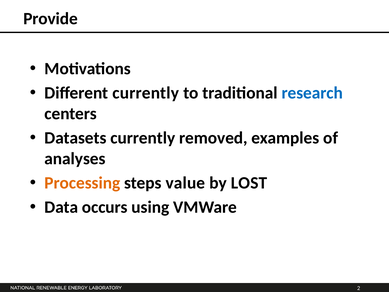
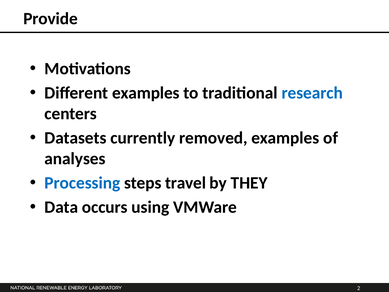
Different currently: currently -> examples (146, 93)
Processing colour: orange -> blue (82, 183)
value: value -> travel (186, 183)
LOST: LOST -> THEY (249, 183)
